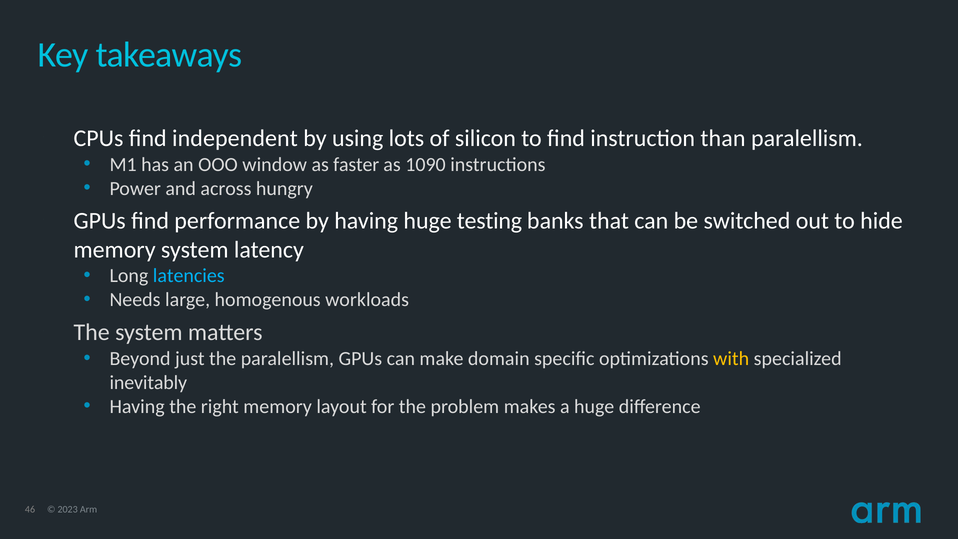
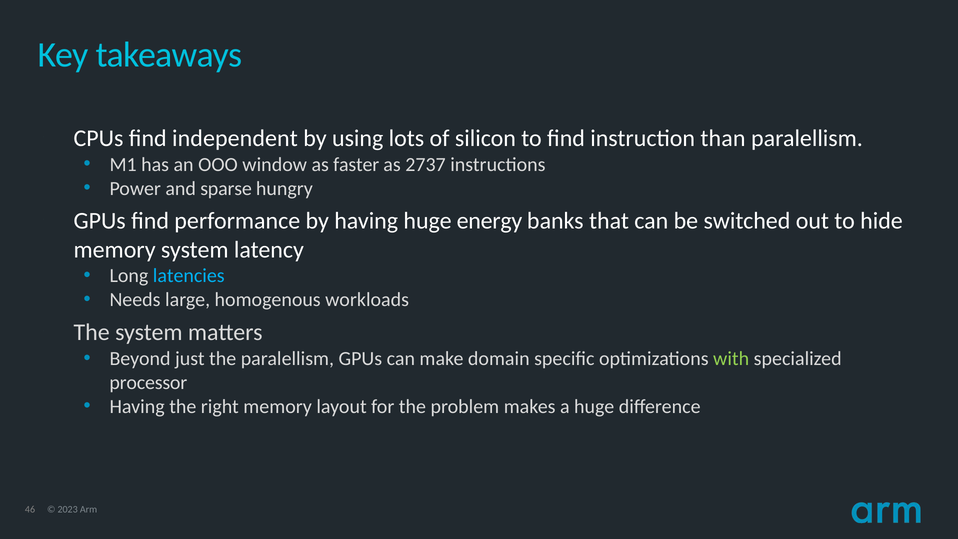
1090: 1090 -> 2737 (426, 164)
across: across -> sparse (226, 188)
testing: testing -> energy (489, 221)
with colour: yellow -> light green (731, 358)
inevitably: inevitably -> processor (148, 382)
